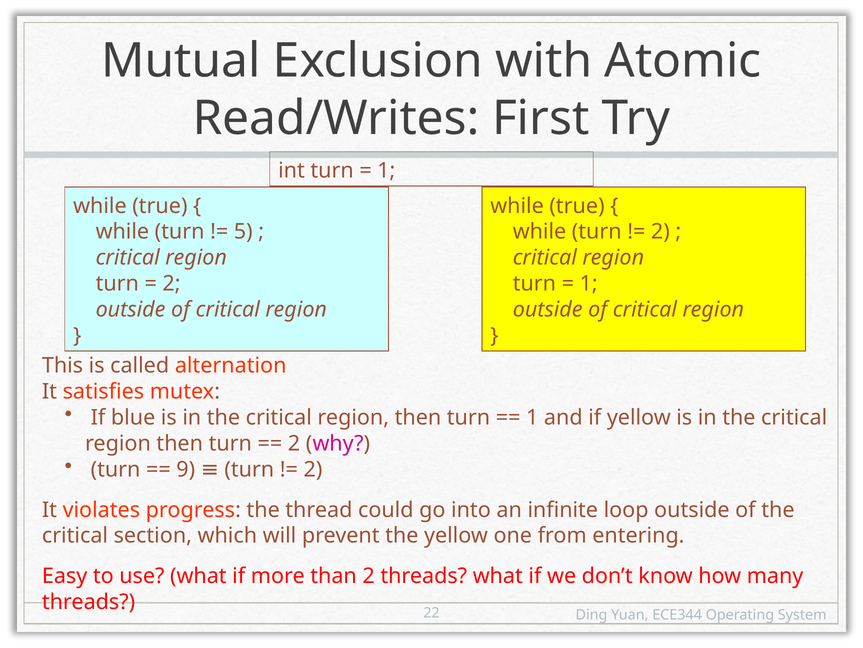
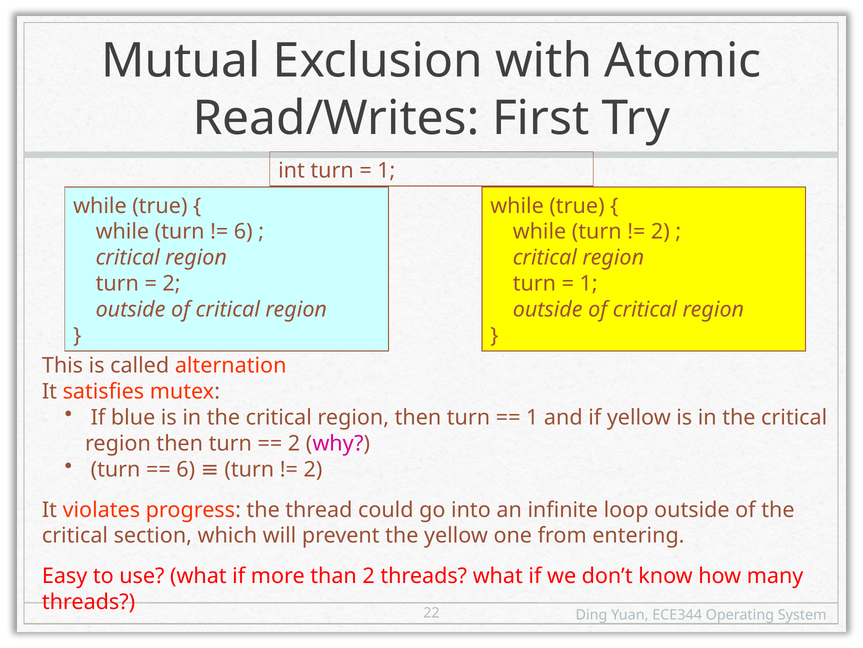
5: 5 -> 6 (243, 232)
9: 9 -> 6 (186, 469)
